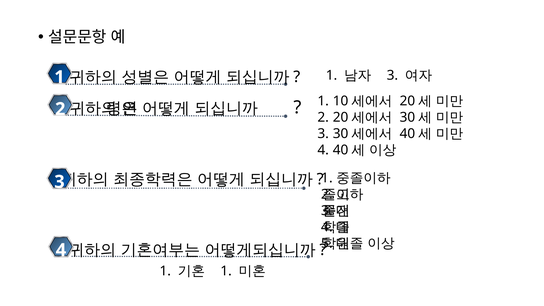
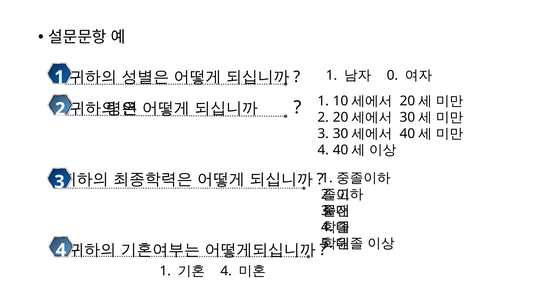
3: 3 -> 0 (392, 75)
1: 1 -> 4 (226, 271)
